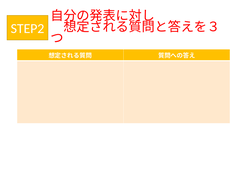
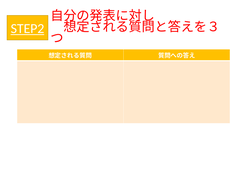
STEP2 underline: none -> present (27, 29)
